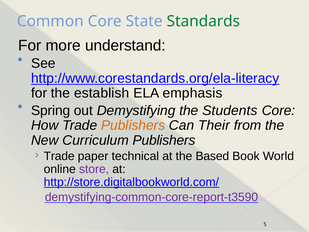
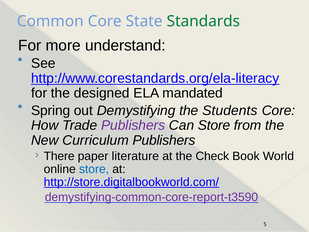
establish: establish -> designed (102, 93)
emphasis: emphasis -> mandated (193, 93)
Publishers colour: orange -> purple (133, 125)
Can Their: Their -> Store (214, 125)
Trade: Trade -> There (59, 156)
technical: technical -> literature (135, 156)
Based: Based -> Check (212, 156)
store colour: purple -> blue (94, 169)
